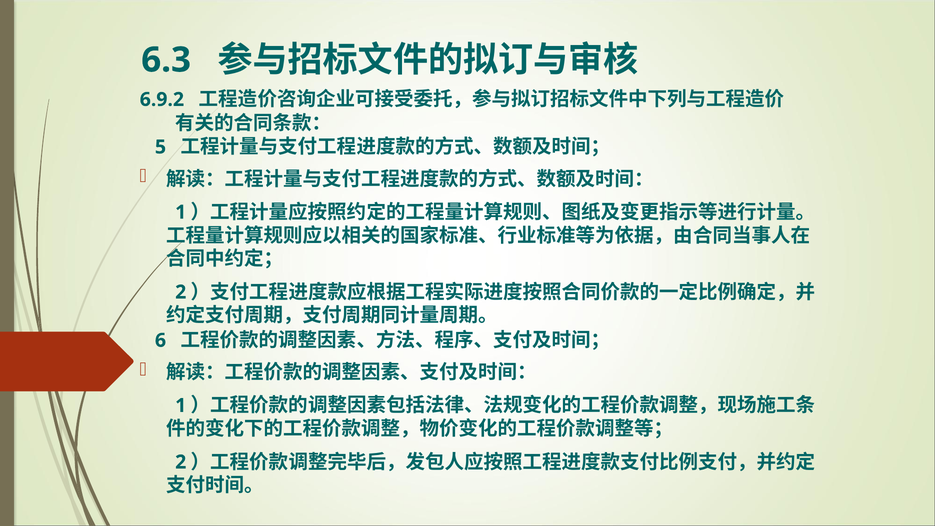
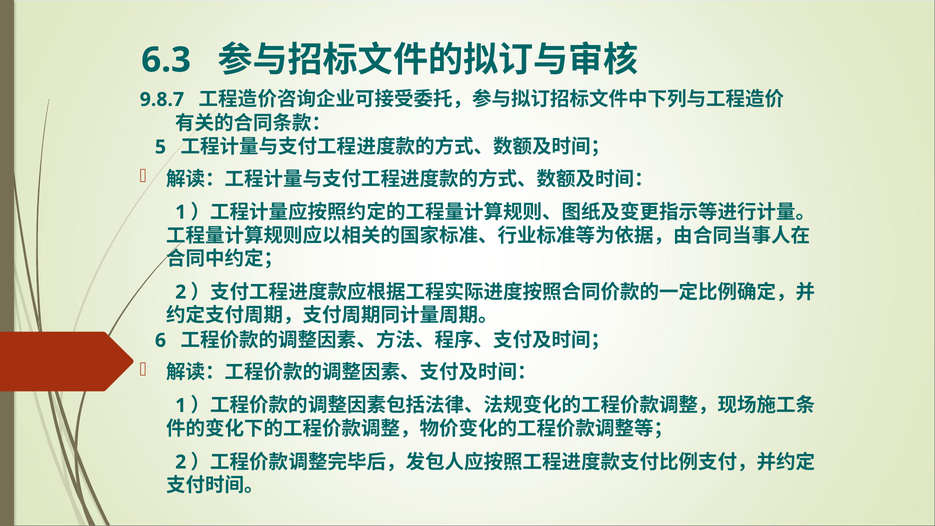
6.9.2: 6.9.2 -> 9.8.7 (162, 99)
